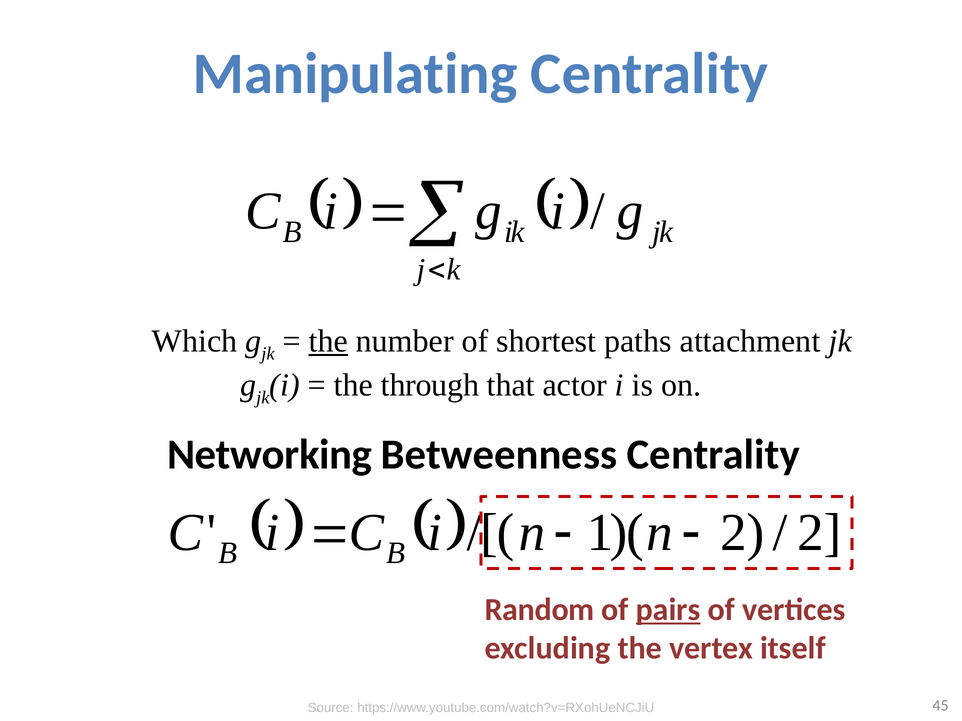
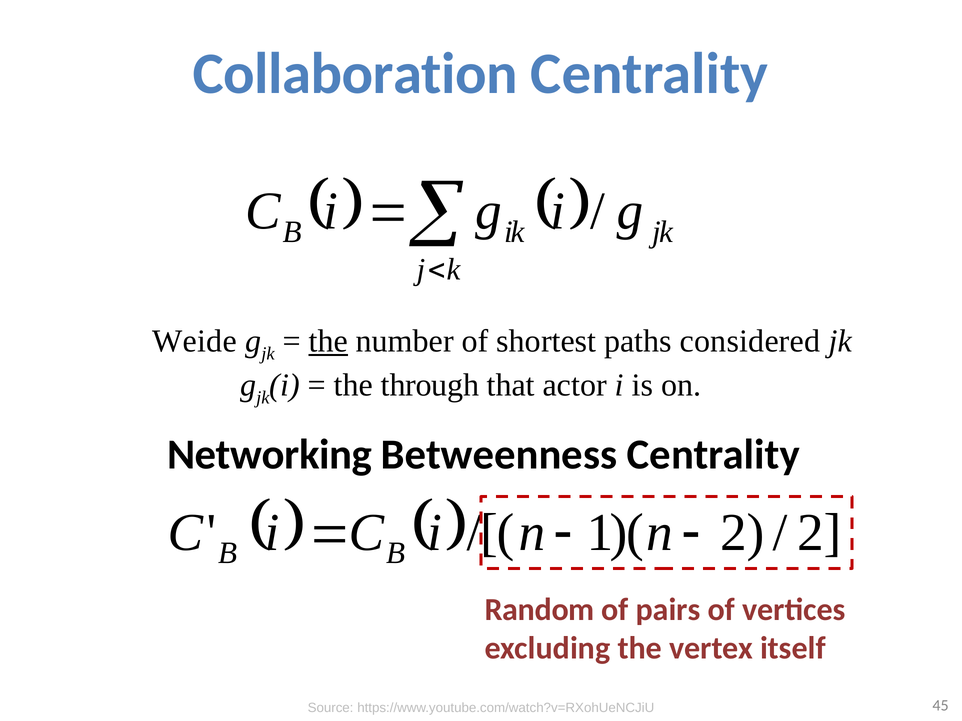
Manipulating: Manipulating -> Collaboration (355, 74)
Which: Which -> Weide (195, 342)
attachment: attachment -> considered (750, 342)
pairs underline: present -> none (668, 610)
